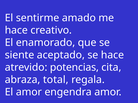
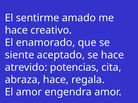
abraza total: total -> hace (56, 80)
